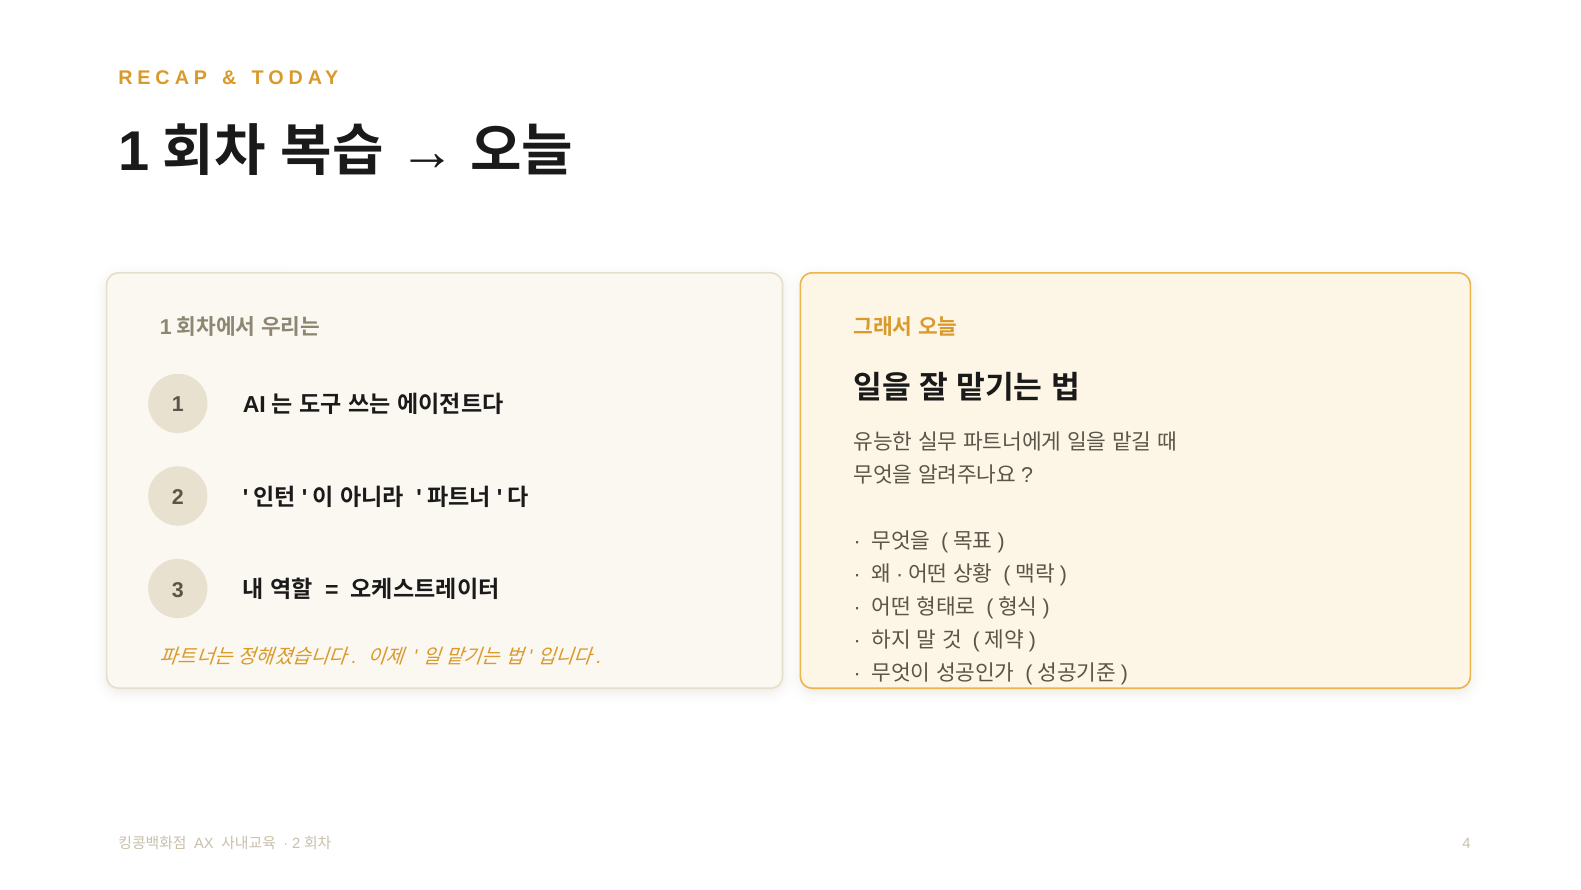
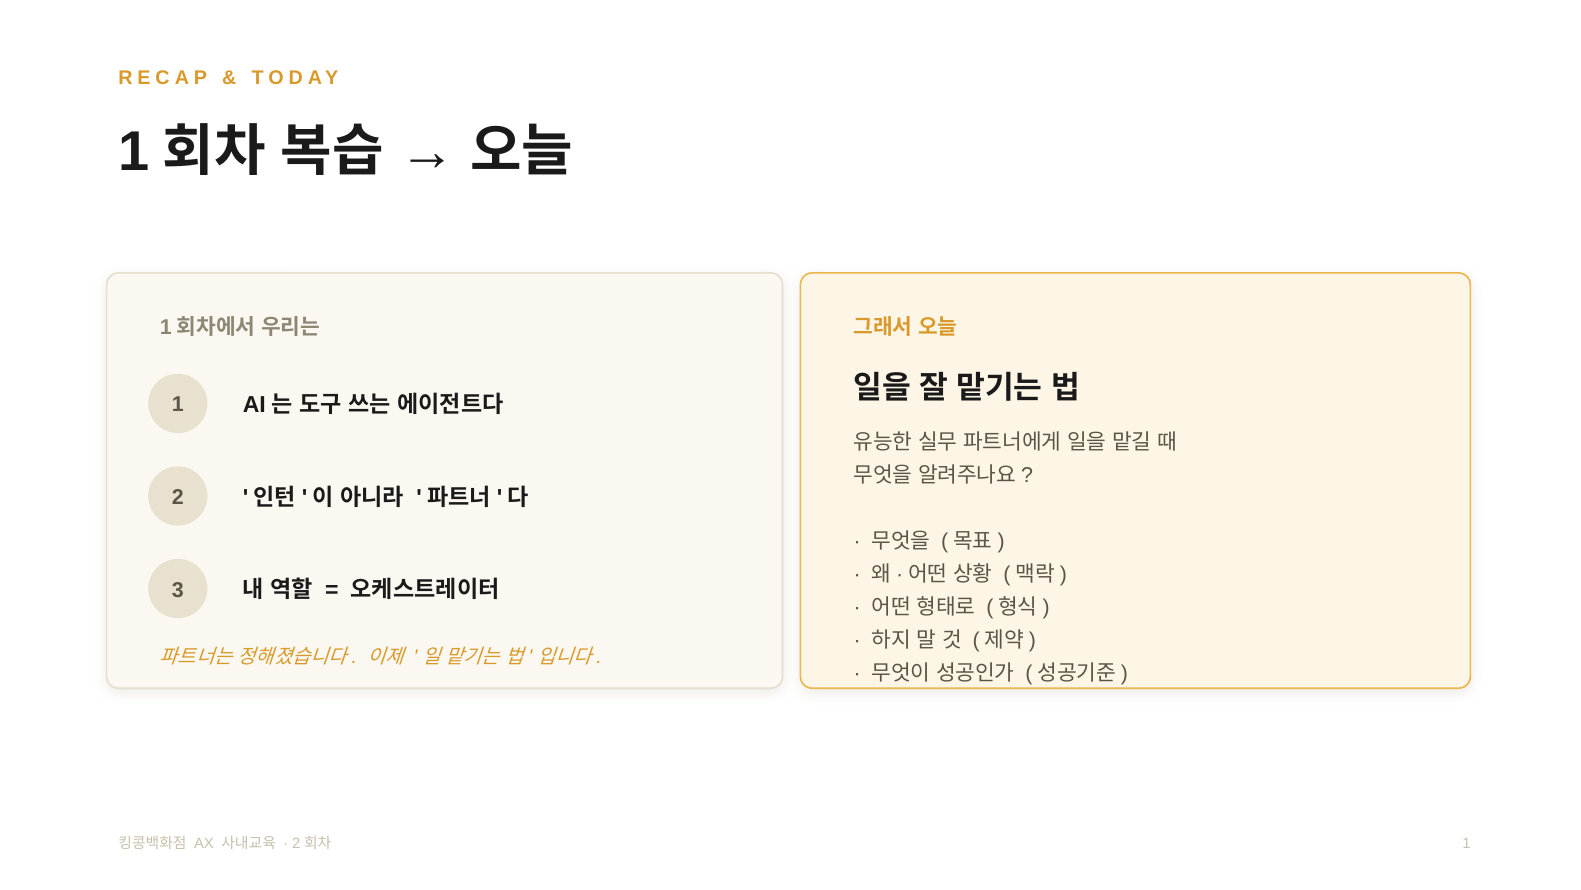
4: 4 -> 1 (1467, 843)
